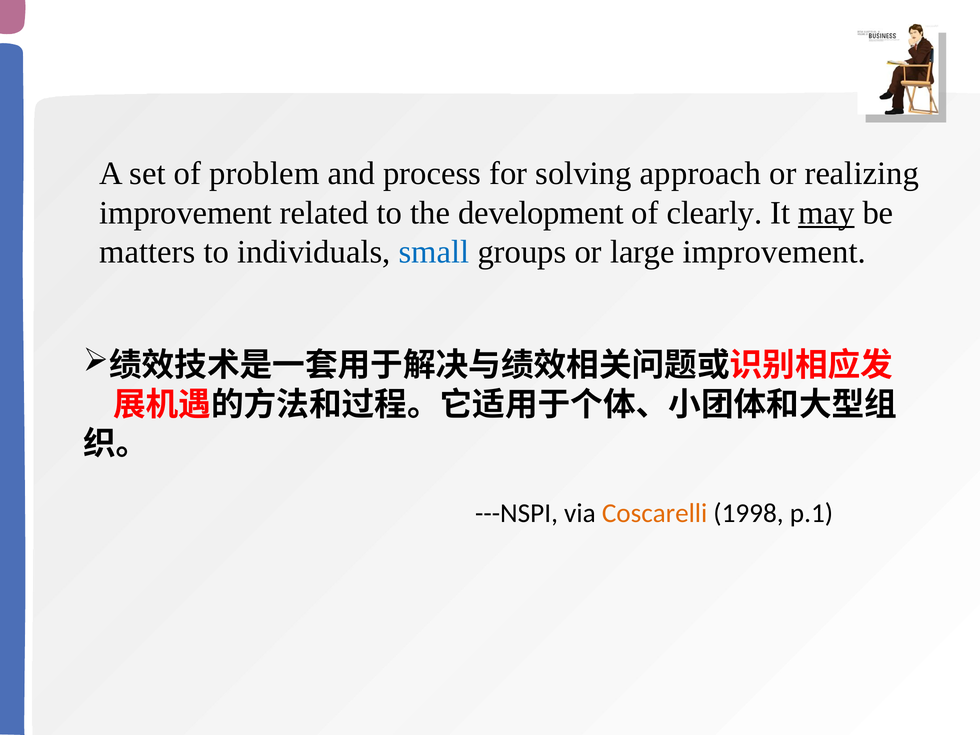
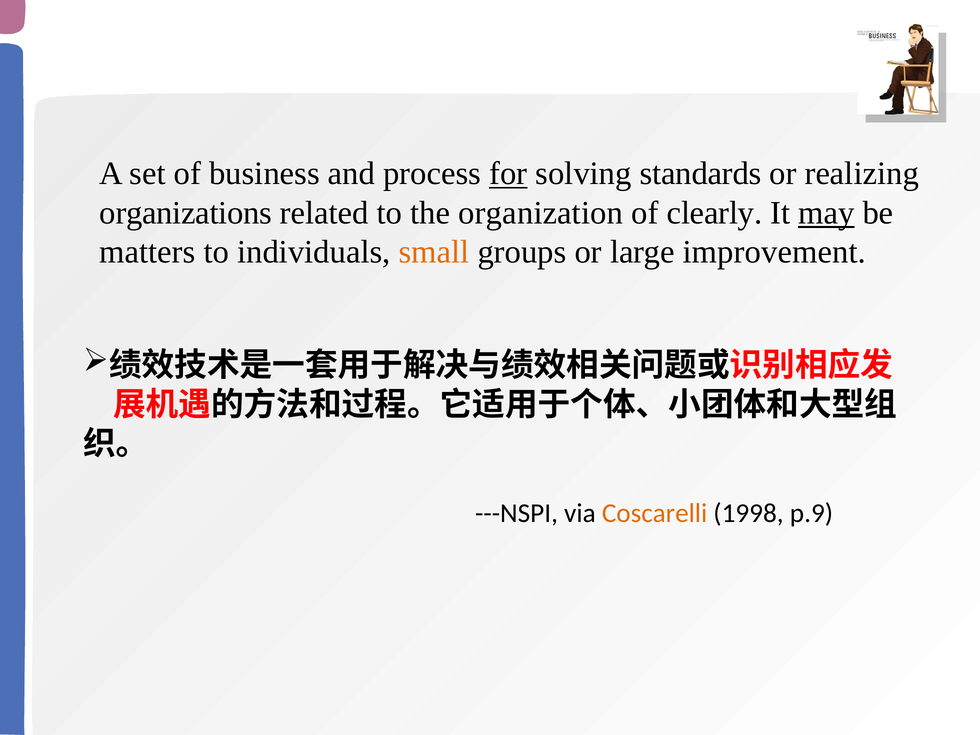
problem: problem -> business (264, 174)
for underline: none -> present (508, 174)
approach: approach -> standards (701, 174)
improvement: improvement -> organizations (186, 213)
development: development -> organization (541, 213)
small colour: blue -> orange (434, 252)
p.1: p.1 -> p.9 (811, 513)
